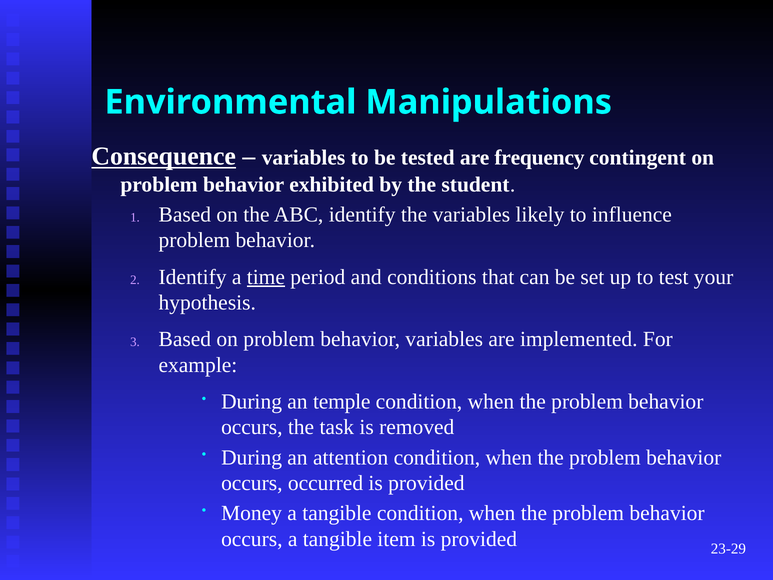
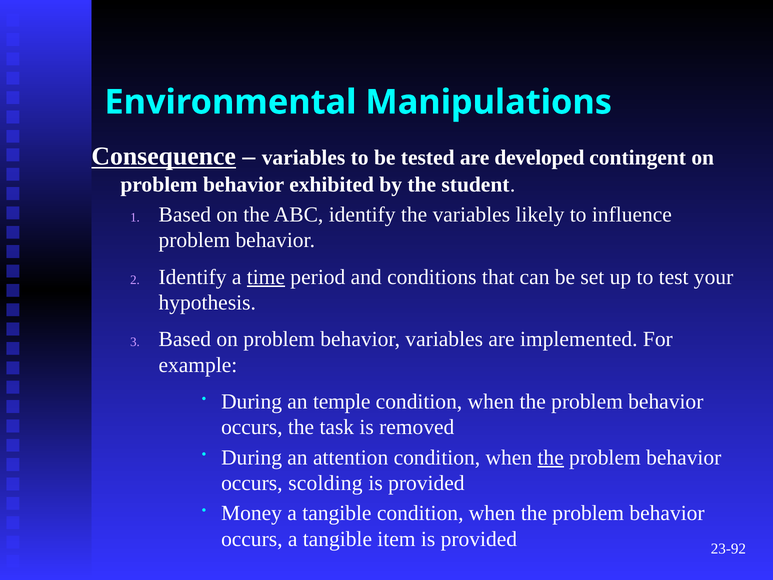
frequency: frequency -> developed (539, 158)
the underline: none -> present (551, 457)
occurred: occurred -> scolding (325, 483)
23-29: 23-29 -> 23-92 (728, 549)
